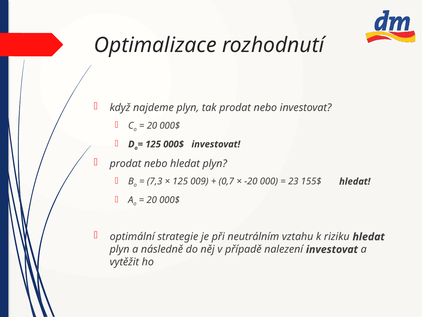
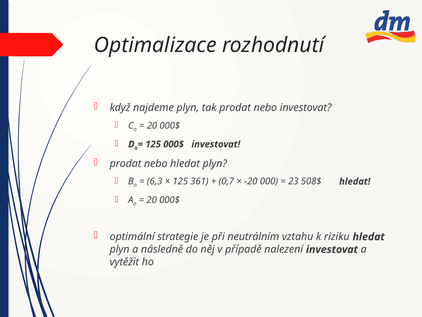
7,3: 7,3 -> 6,3 (155, 181)
009: 009 -> 361 (199, 181)
155$: 155$ -> 508$ (311, 181)
